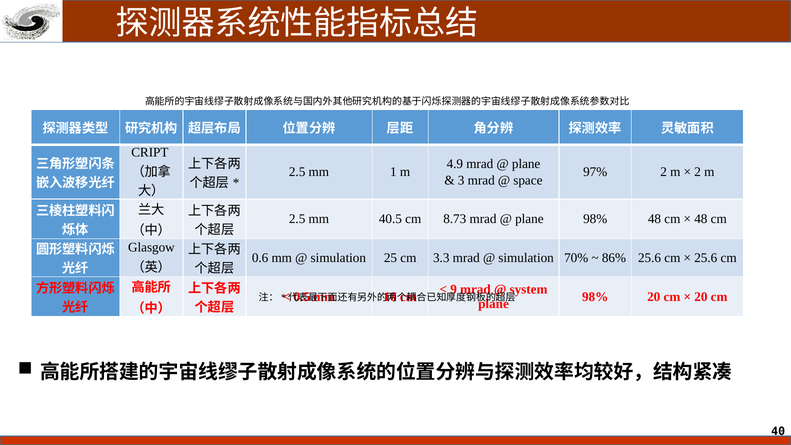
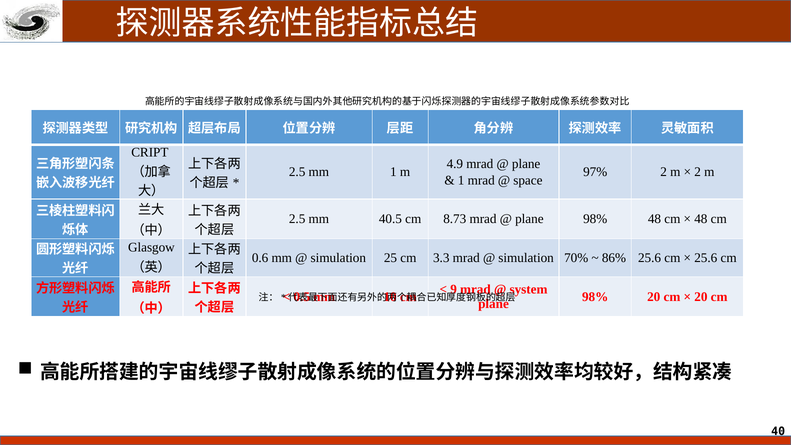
3: 3 -> 1 (461, 180)
